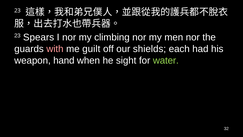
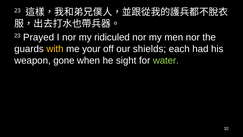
Spears: Spears -> Prayed (39, 37)
climbing: climbing -> ridiculed (112, 37)
with colour: pink -> yellow (55, 49)
guilt: guilt -> your (91, 49)
hand: hand -> gone (64, 60)
